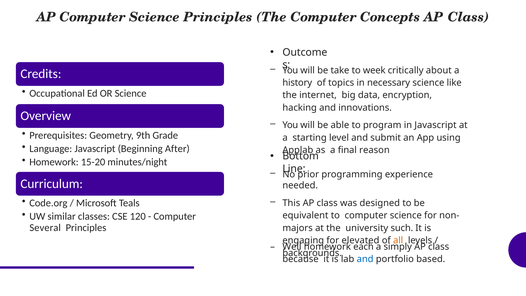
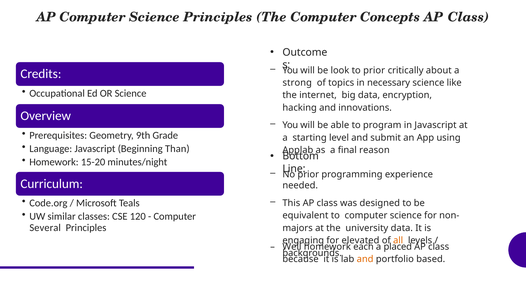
take: take -> look (340, 70)
to week: week -> prior (374, 70)
history: history -> strong (297, 83)
After: After -> Than (177, 149)
university such: such -> data (402, 228)
simply: simply -> placed (398, 247)
and colour: blue -> orange (365, 259)
